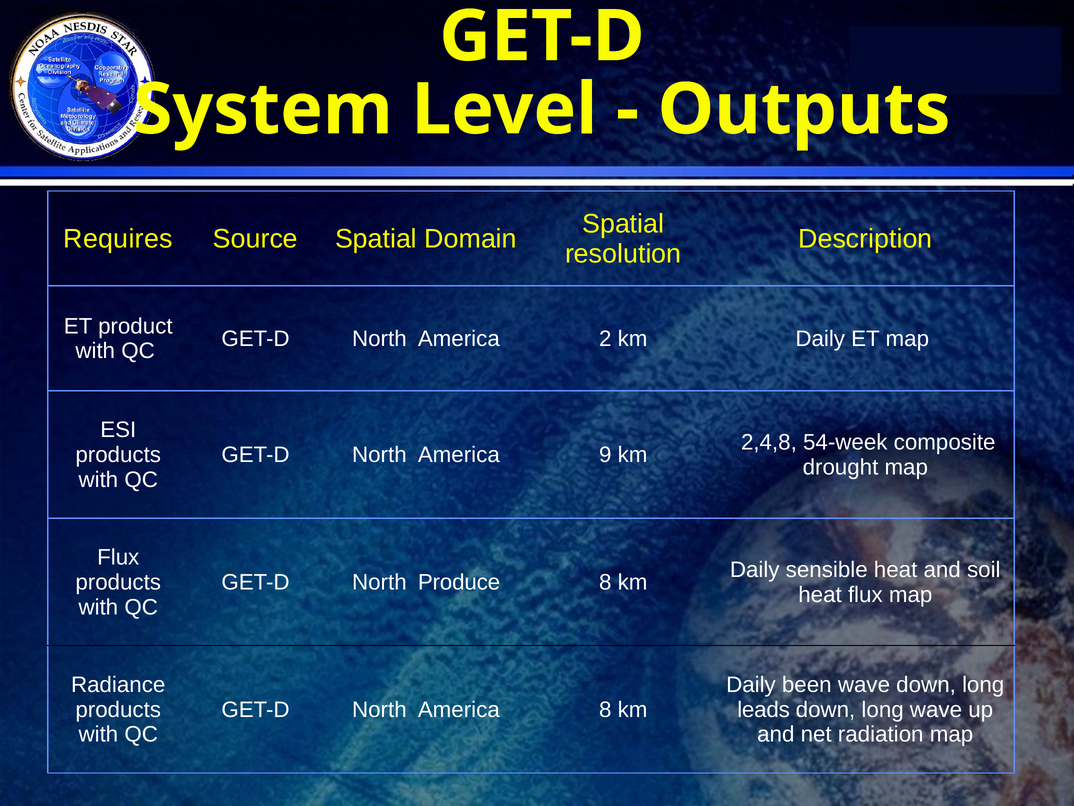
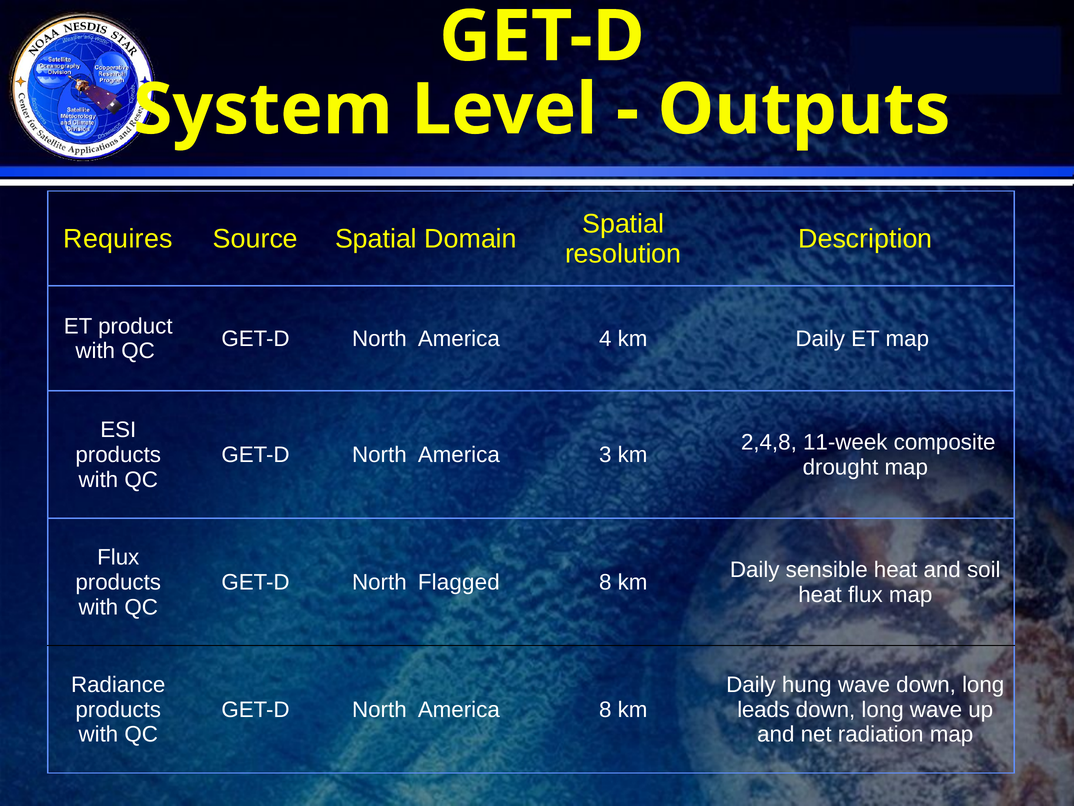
2: 2 -> 4 (605, 338)
54-week: 54-week -> 11-week (845, 442)
9: 9 -> 3 (605, 455)
Produce: Produce -> Flagged (459, 582)
been: been -> hung (807, 684)
